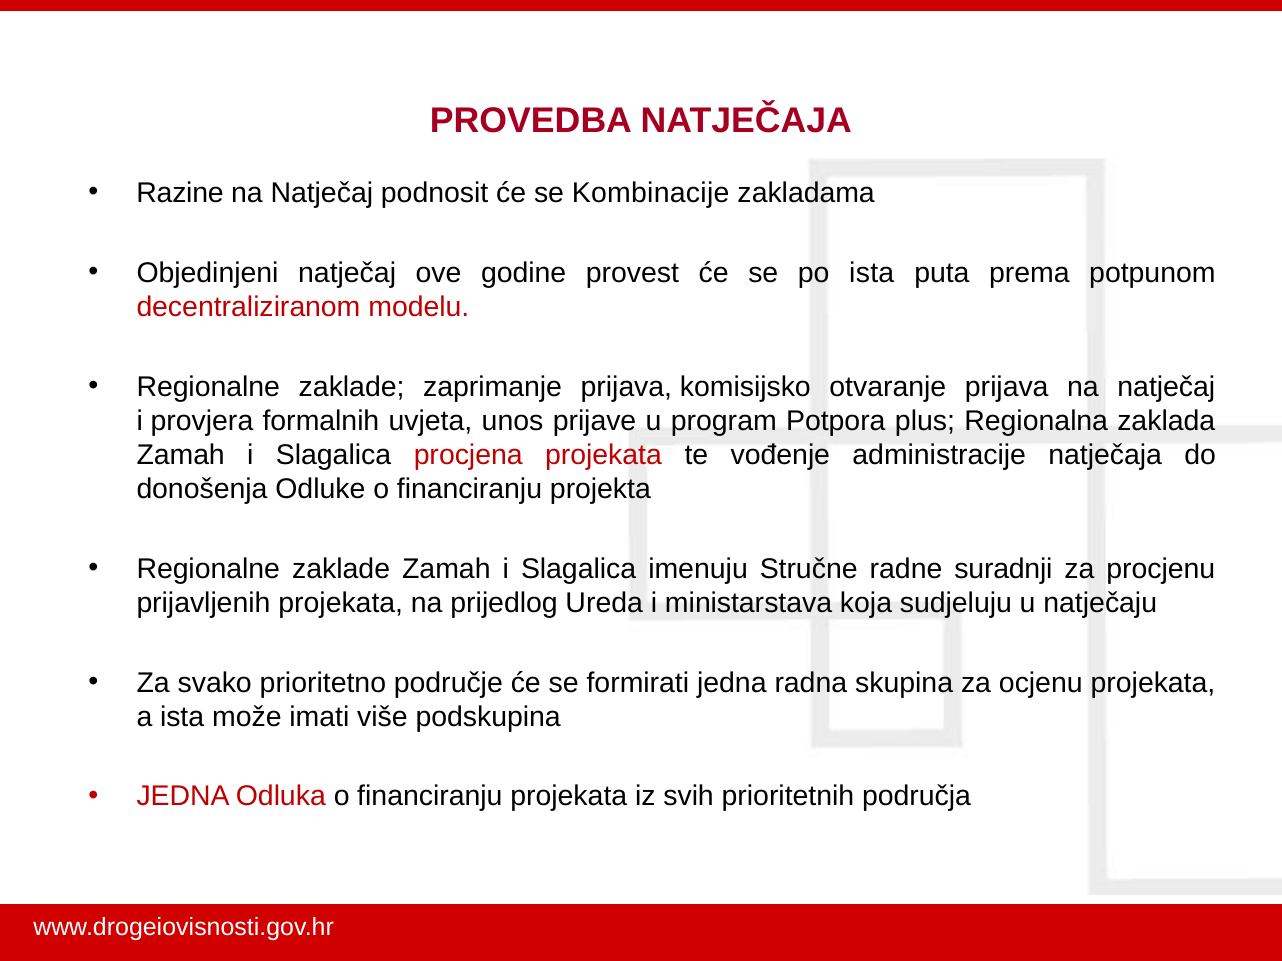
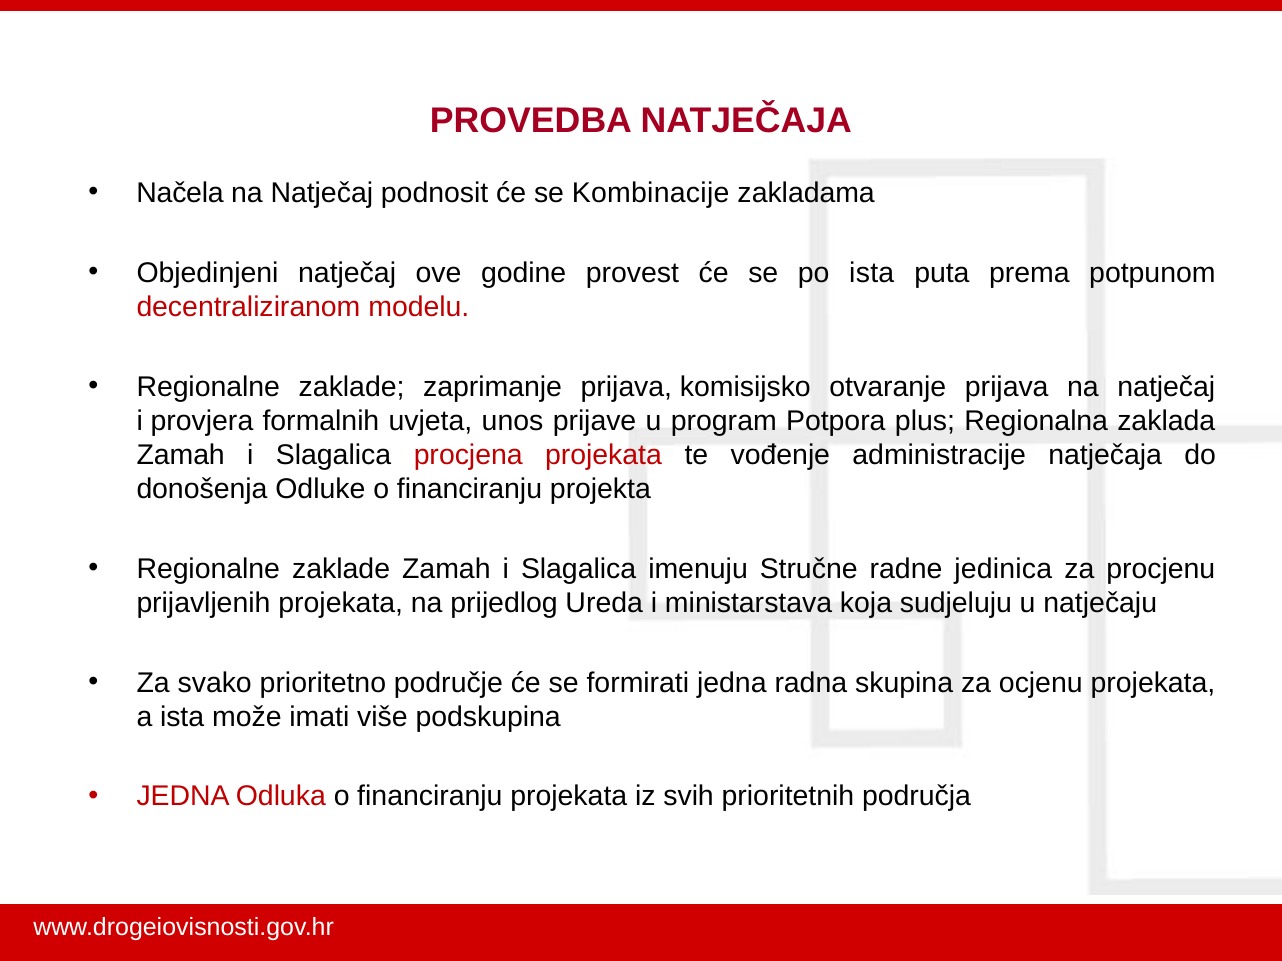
Razine: Razine -> Načela (180, 193)
suradnji: suradnji -> jedinica (1003, 569)
